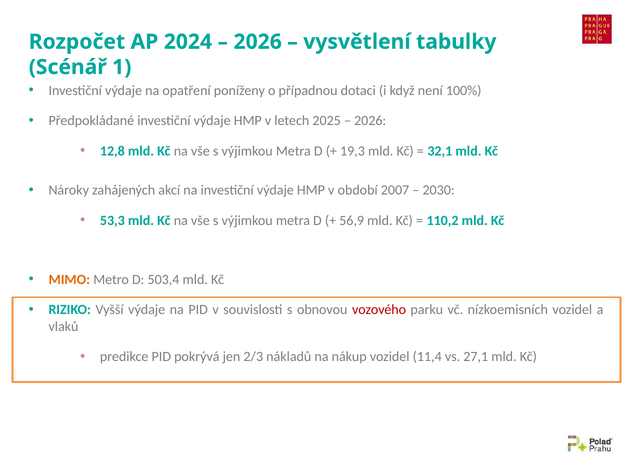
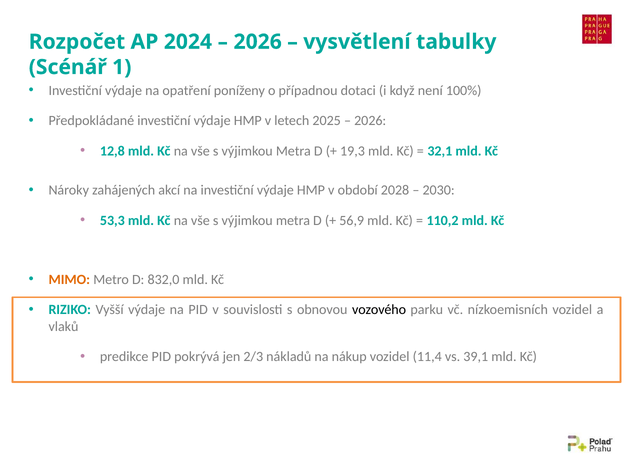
2007: 2007 -> 2028 (395, 190)
503,4: 503,4 -> 832,0 (163, 279)
vozového colour: red -> black (379, 310)
27,1: 27,1 -> 39,1 (476, 357)
